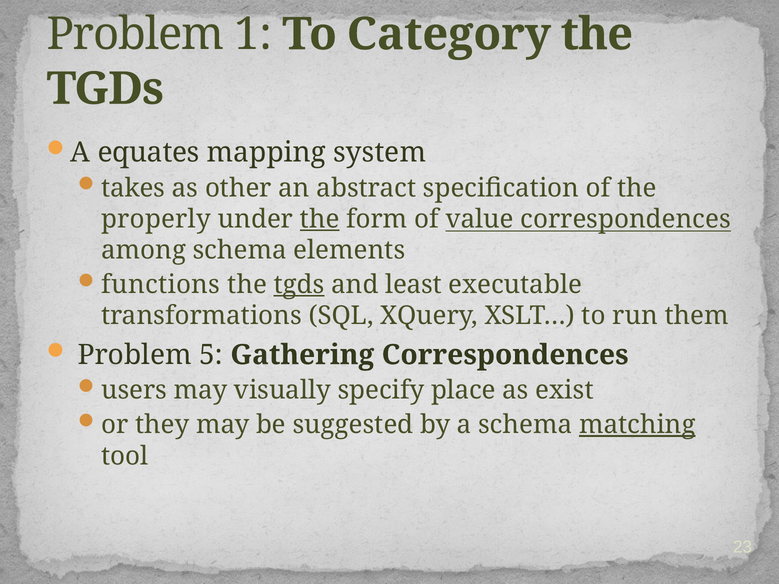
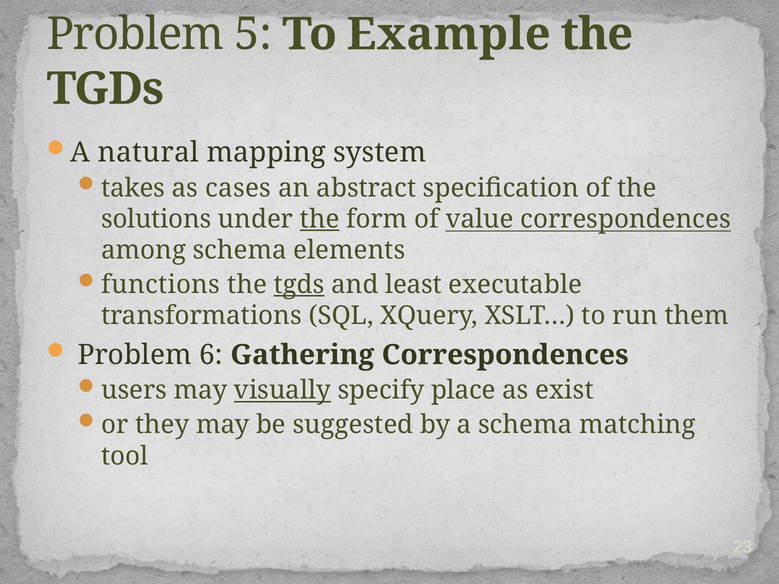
1: 1 -> 5 (253, 34)
Category: Category -> Example (449, 34)
equates: equates -> natural (148, 153)
other: other -> cases (238, 188)
properly: properly -> solutions (156, 219)
5: 5 -> 6 (211, 355)
visually underline: none -> present (282, 391)
matching underline: present -> none (637, 425)
